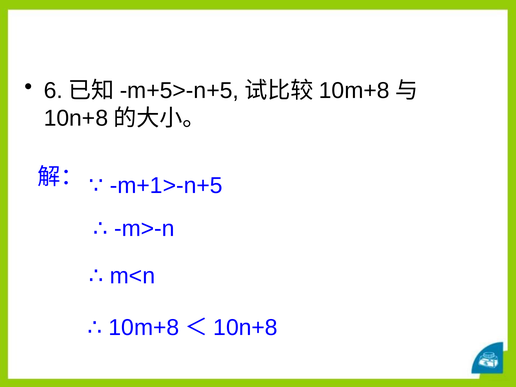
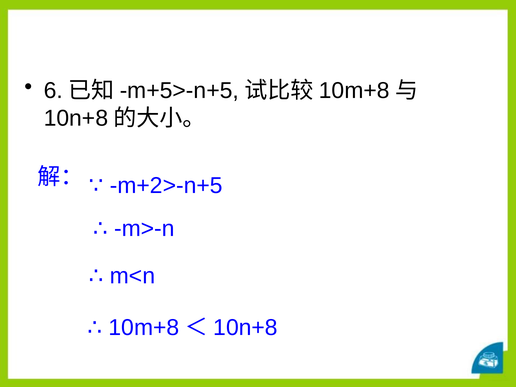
m+1>-n+5: m+1>-n+5 -> m+2>-n+5 (166, 186)
